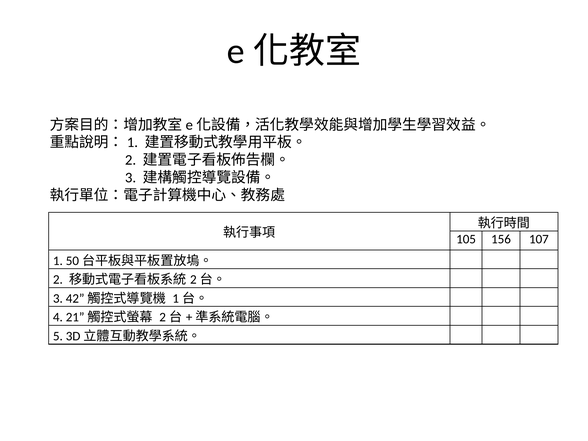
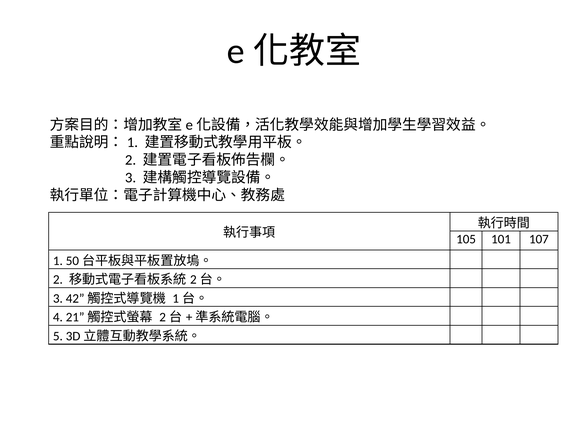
156: 156 -> 101 (501, 239)
